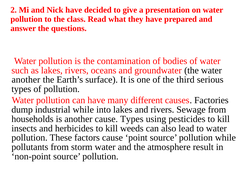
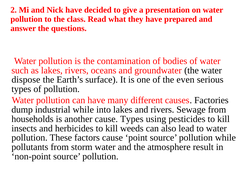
another: another -> dispose (26, 80)
third: third -> even (186, 80)
